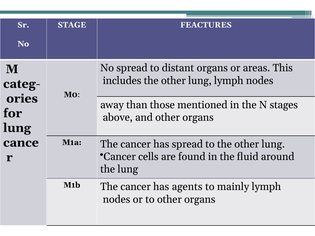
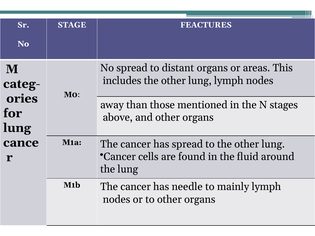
agents: agents -> needle (187, 187)
